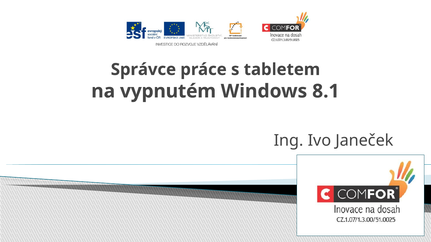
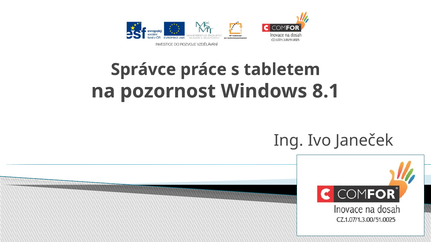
vypnutém: vypnutém -> pozornost (168, 91)
